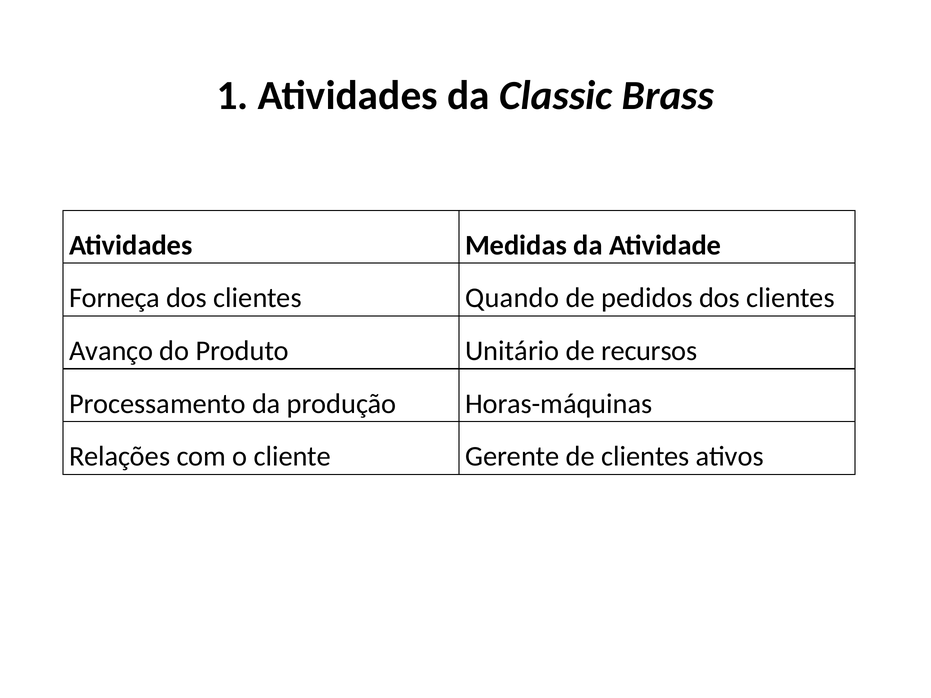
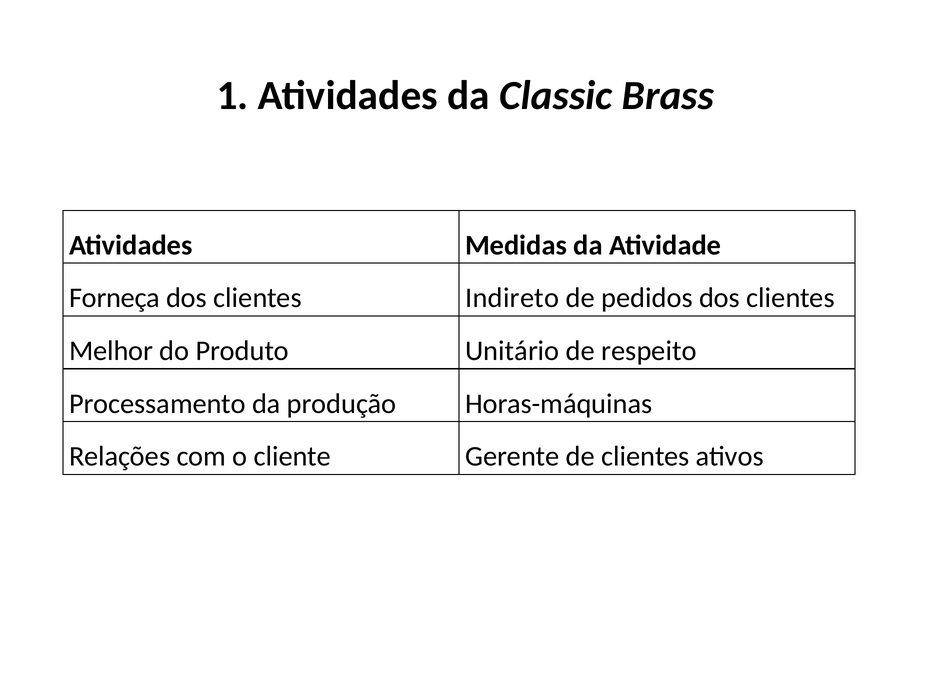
Quando: Quando -> Indireto (512, 298)
Avanço: Avanço -> Melhor (111, 351)
recursos: recursos -> respeito (649, 351)
